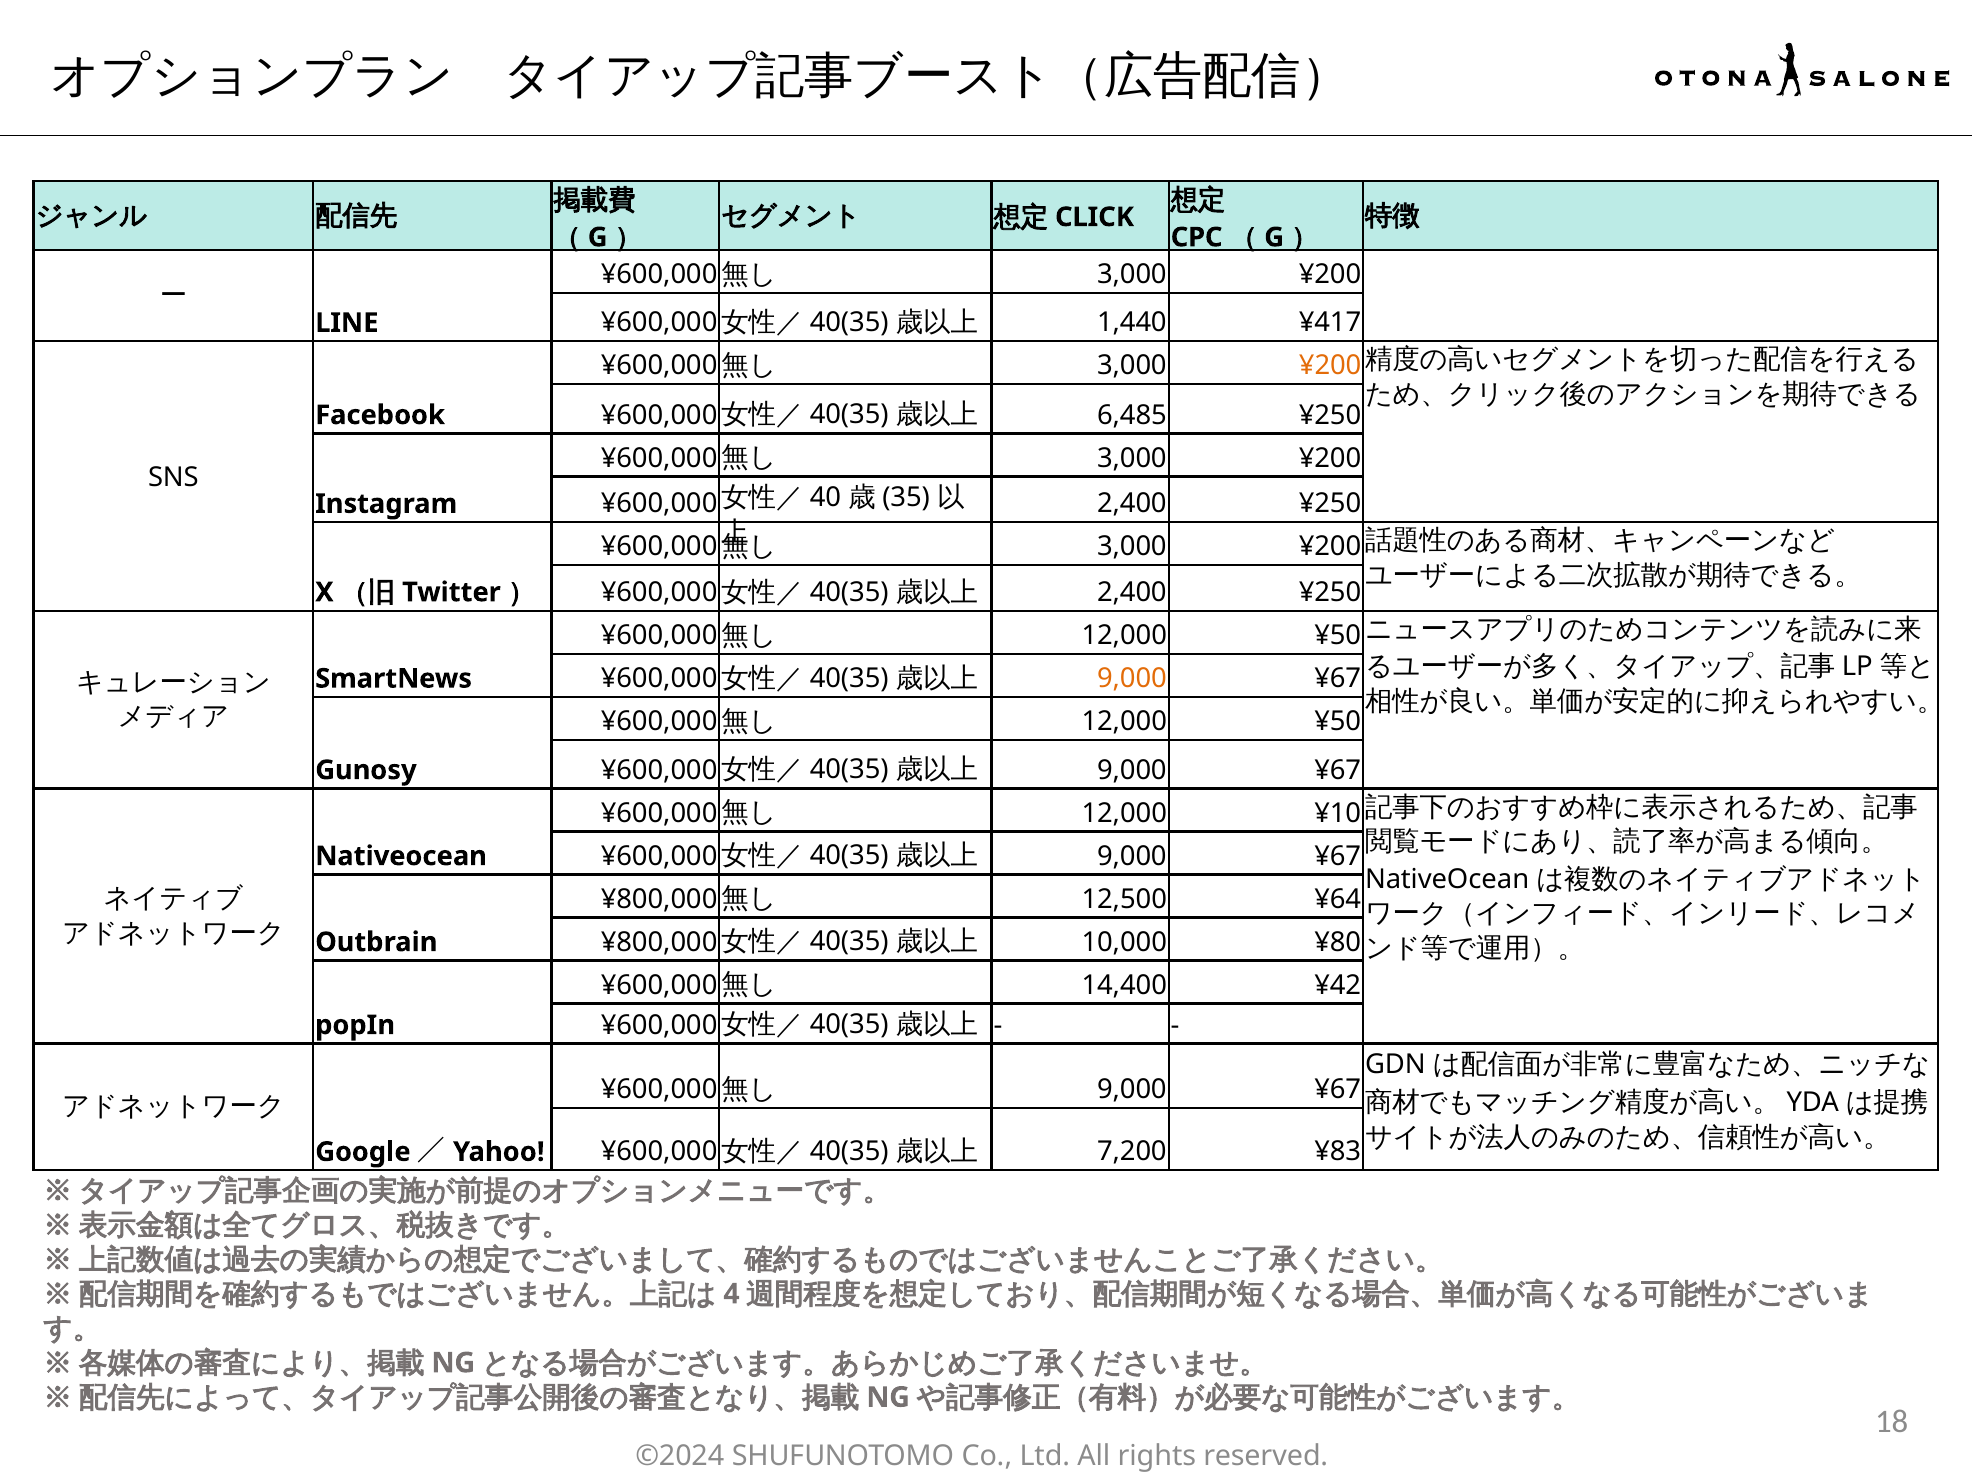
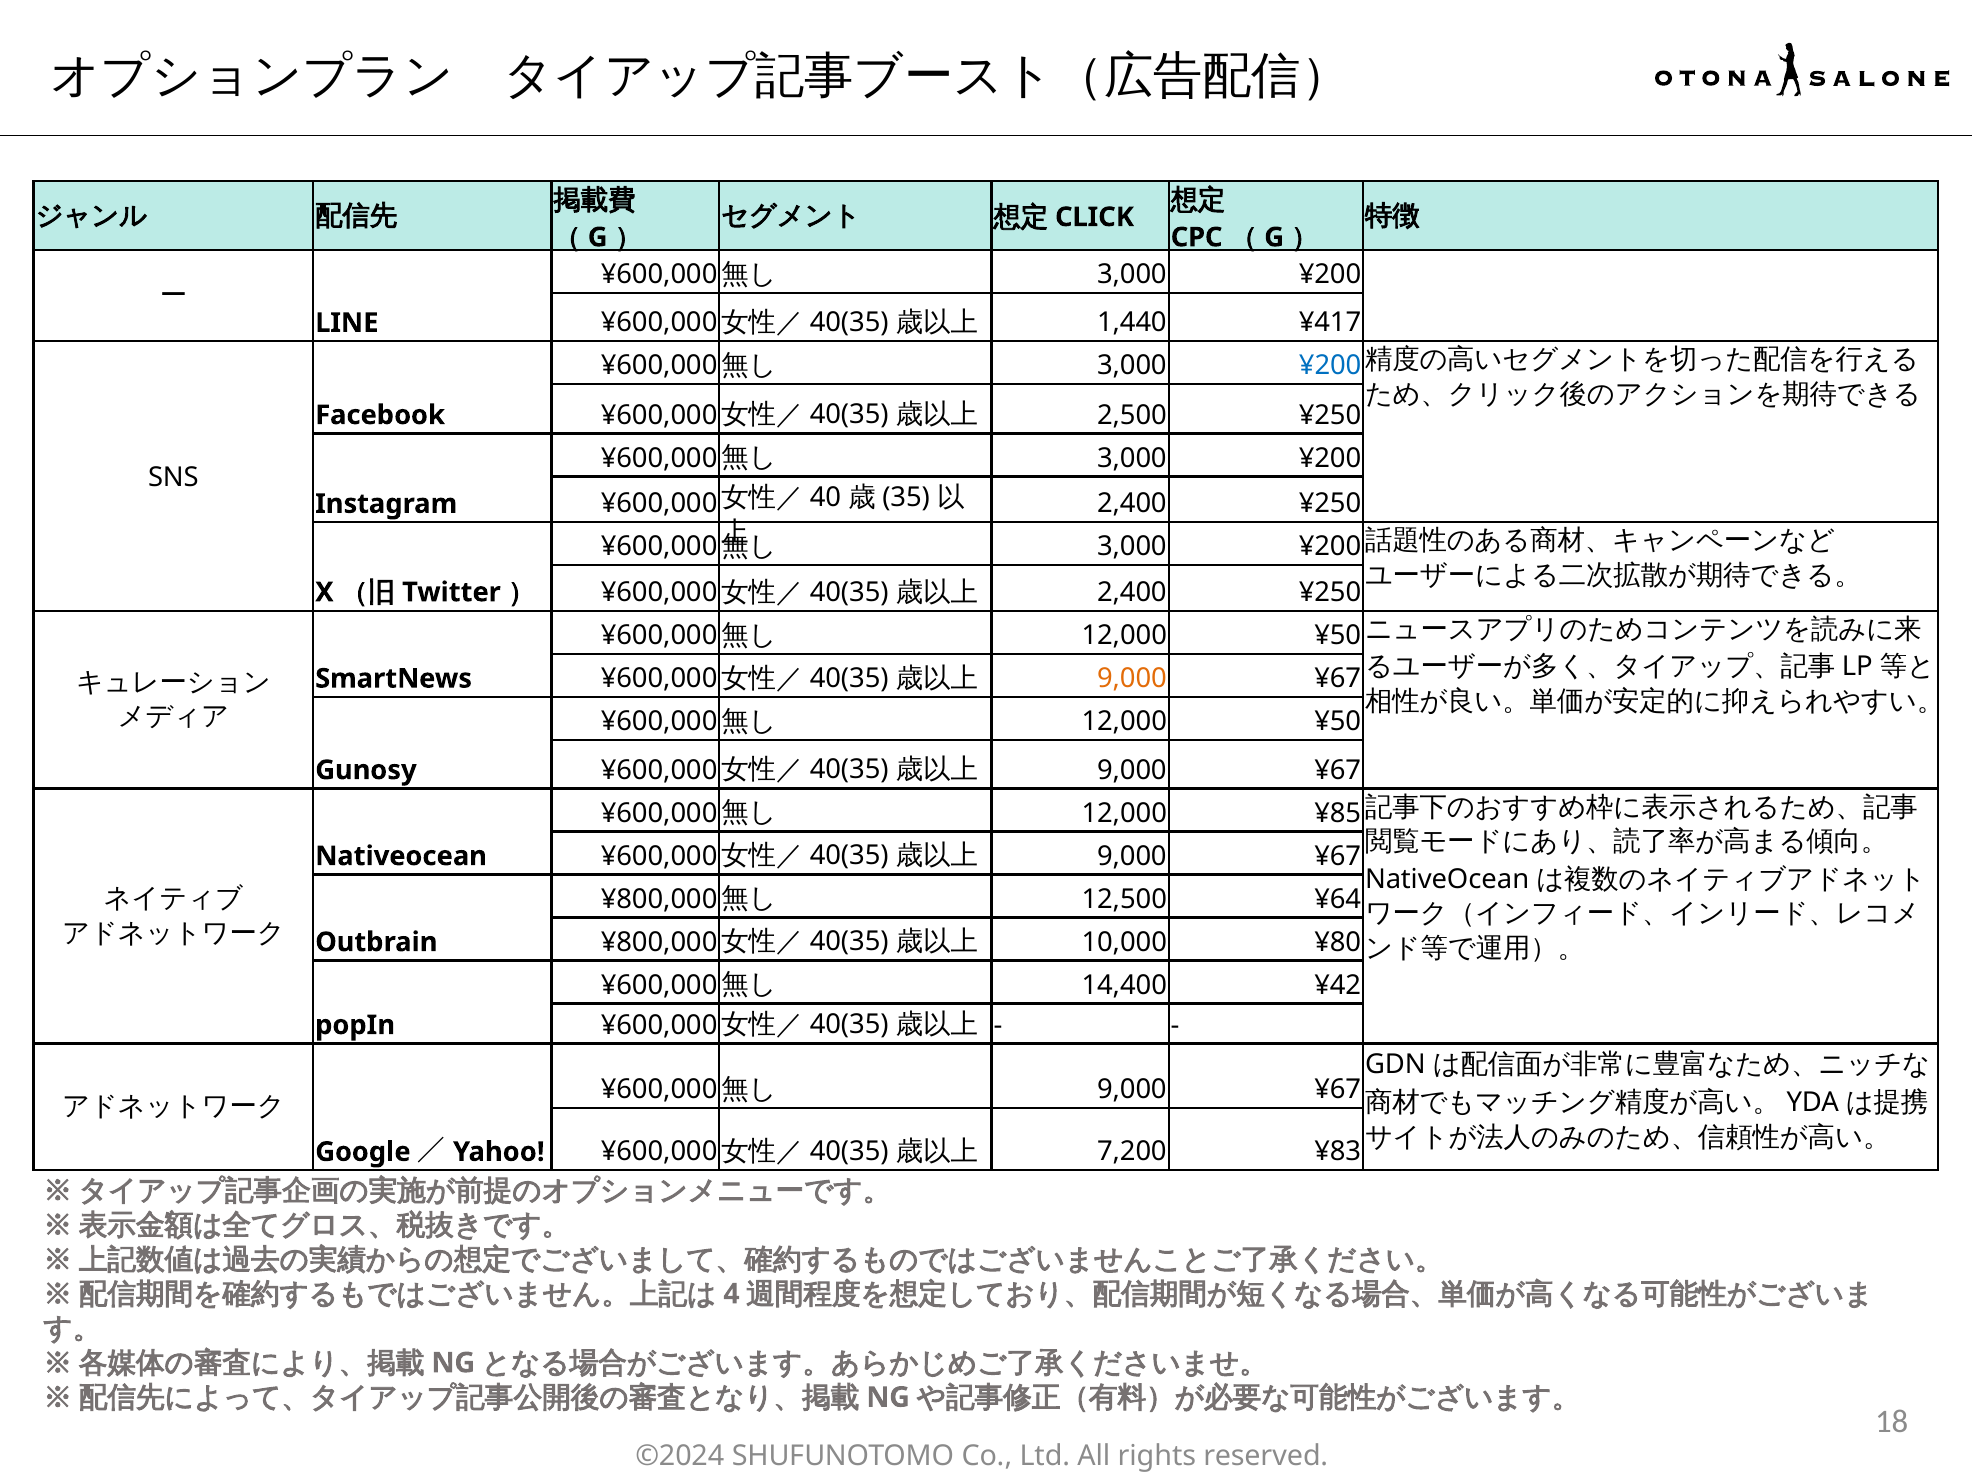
¥200 colour: orange -> blue (1330, 366)
6,485: 6,485 -> 2,500 (1132, 415)
¥10: ¥10 -> ¥85 (1338, 813)
